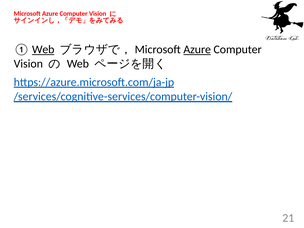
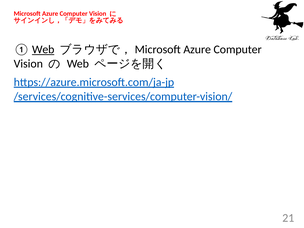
Azure underline: present -> none (197, 50)
